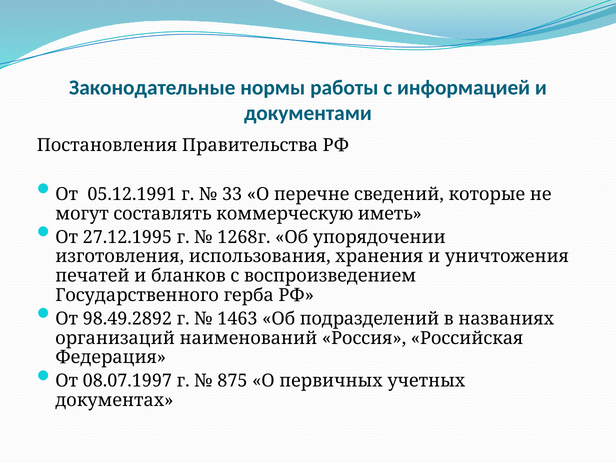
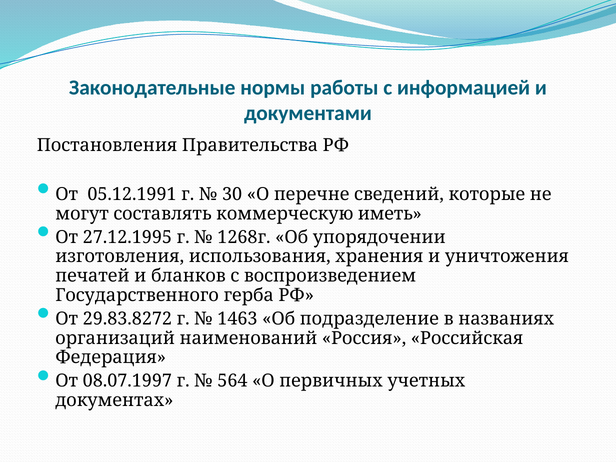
33: 33 -> 30 (232, 194)
98.49.2892: 98.49.2892 -> 29.83.8272 (127, 319)
подразделений: подразделений -> подразделение (369, 319)
875: 875 -> 564 (232, 381)
